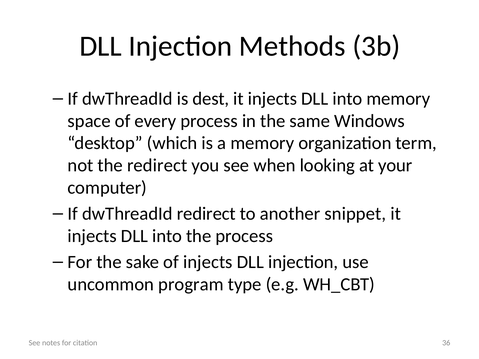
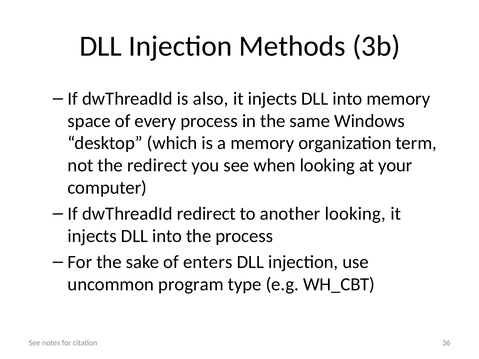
dest: dest -> also (211, 99)
another snippet: snippet -> looking (355, 214)
of injects: injects -> enters (208, 262)
